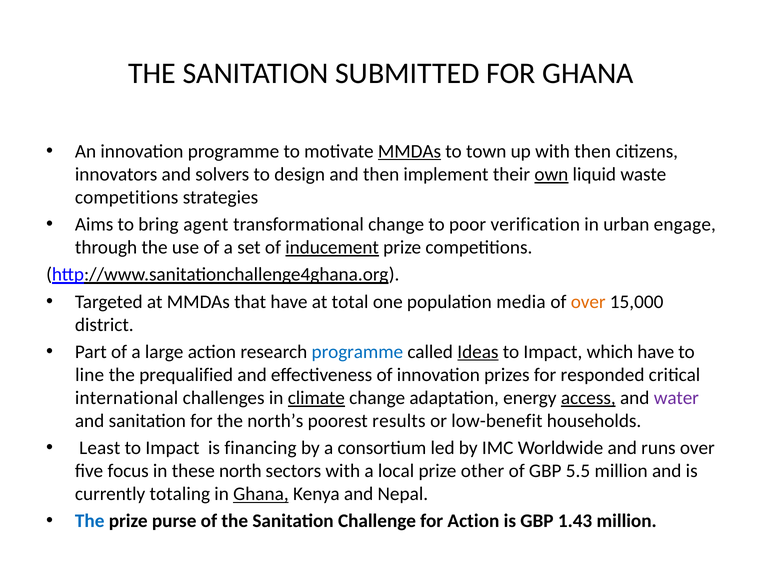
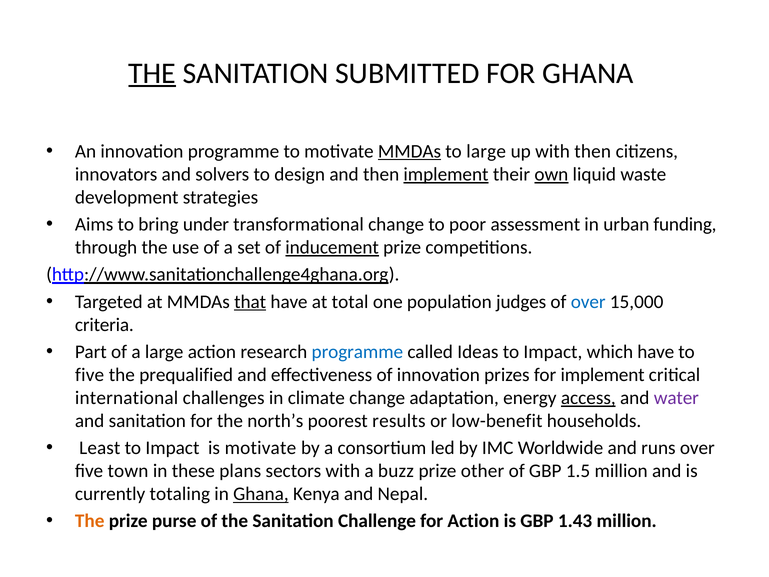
THE underline: none -> present (152, 73)
to town: town -> large (486, 151)
implement underline: none -> present (446, 174)
competitions: competitions -> development (127, 197)
agent: agent -> under (206, 224)
verification: verification -> assessment (535, 224)
engage: engage -> funding (685, 224)
that underline: none -> present (250, 302)
media: media -> judges (521, 302)
over colour: orange -> blue (588, 302)
district: district -> criteria (104, 325)
Ideas underline: present -> none (478, 352)
line: line -> five (90, 375)
for responded: responded -> implement (603, 375)
climate underline: present -> none (316, 398)
is financing: financing -> motivate (260, 448)
focus: focus -> town (128, 471)
north: north -> plans (240, 471)
local: local -> buzz (396, 471)
5.5: 5.5 -> 1.5 (578, 471)
The colour: blue -> orange (90, 521)
